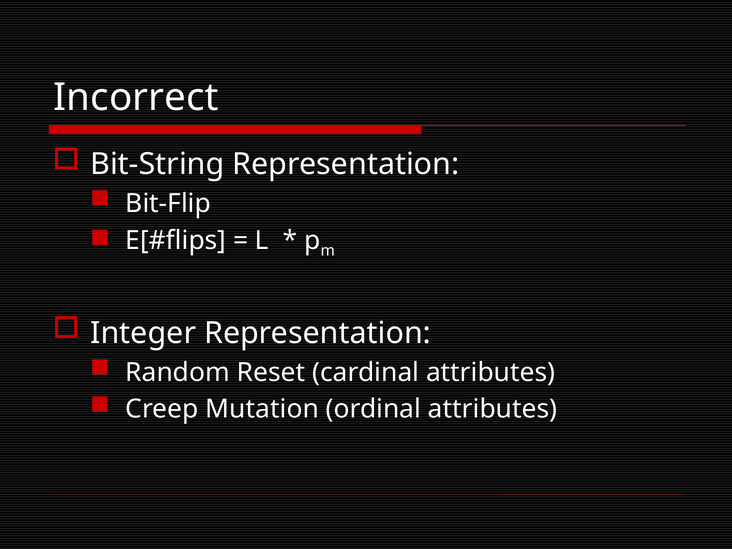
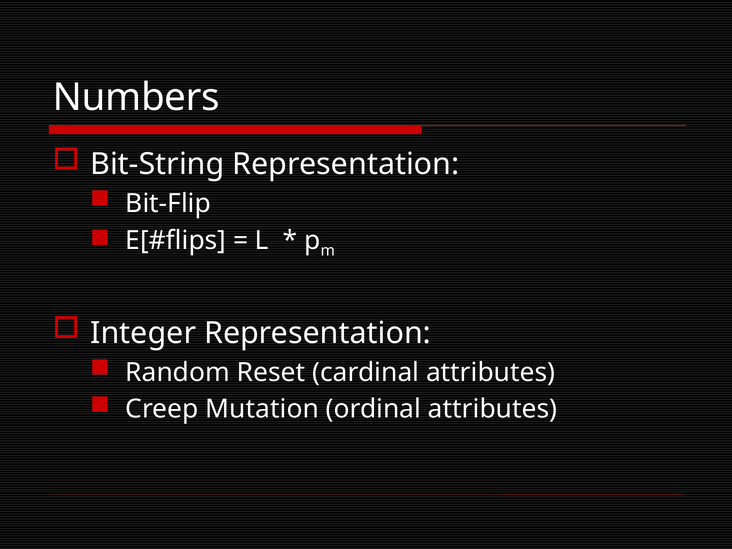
Incorrect: Incorrect -> Numbers (136, 98)
